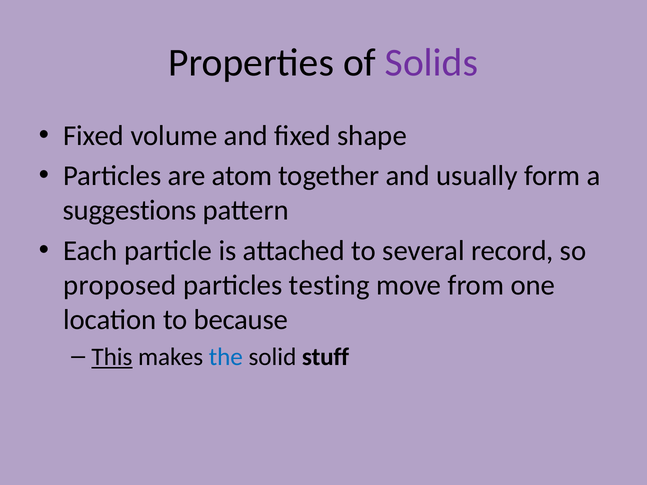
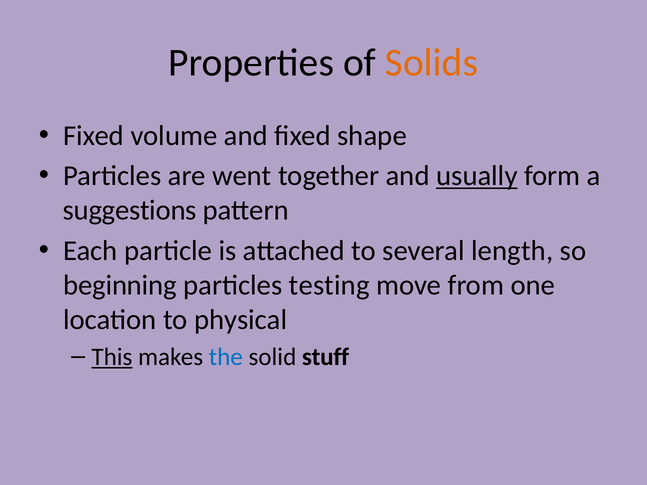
Solids colour: purple -> orange (432, 63)
atom: atom -> went (242, 176)
usually underline: none -> present (477, 176)
record: record -> length (512, 251)
proposed: proposed -> beginning (120, 285)
because: because -> physical (241, 320)
